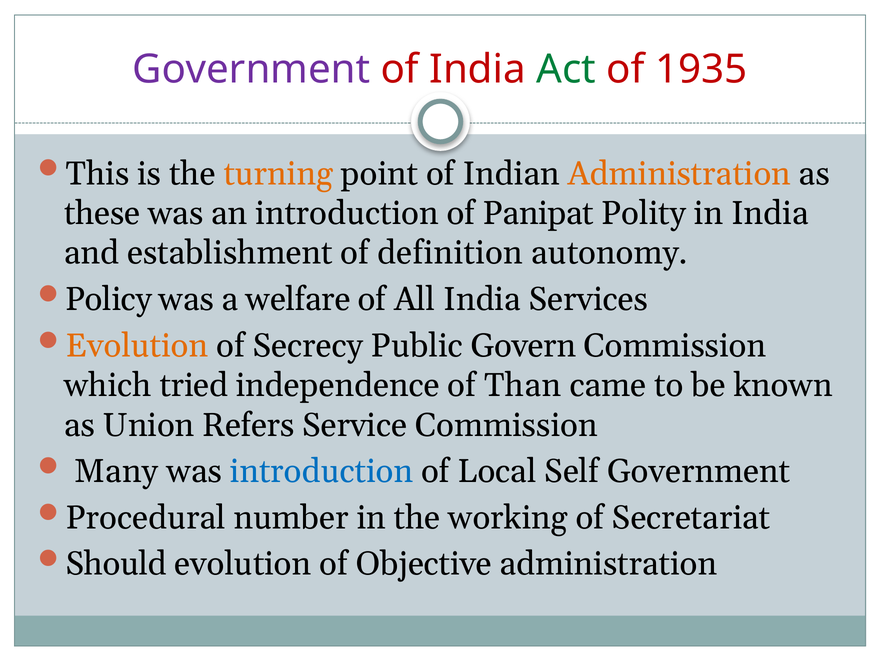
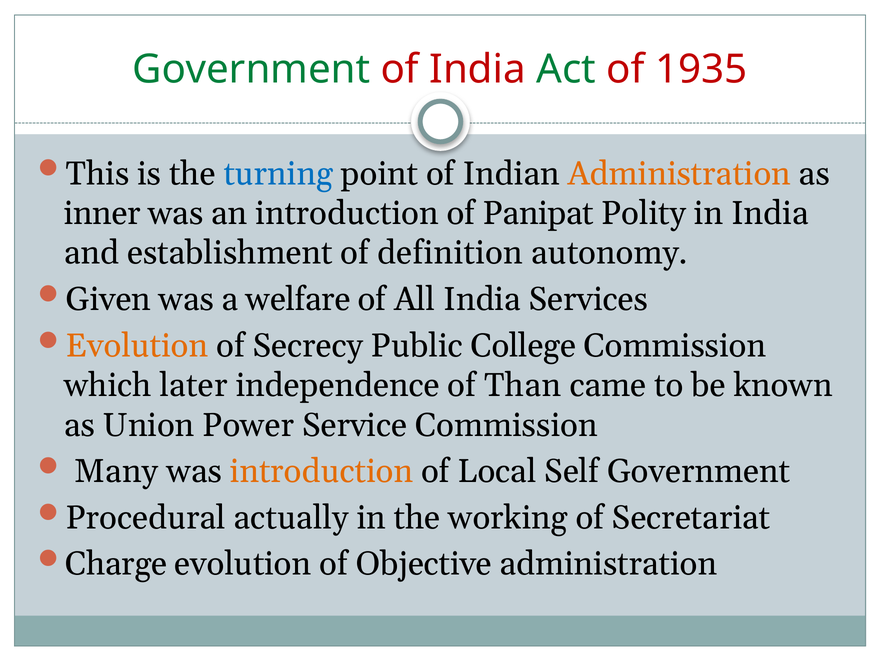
Government colour: purple -> green (251, 69)
turning colour: orange -> blue (278, 174)
these: these -> inner (102, 213)
Policy: Policy -> Given (108, 299)
Govern: Govern -> College (523, 346)
tried: tried -> later (194, 385)
Refers: Refers -> Power (248, 425)
introduction colour: blue -> orange (322, 471)
number: number -> actually (291, 518)
Should: Should -> Charge (116, 564)
